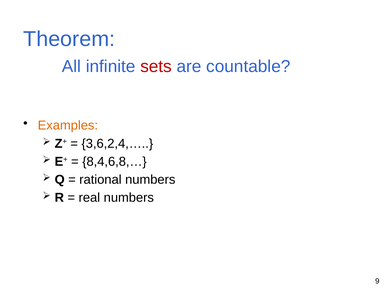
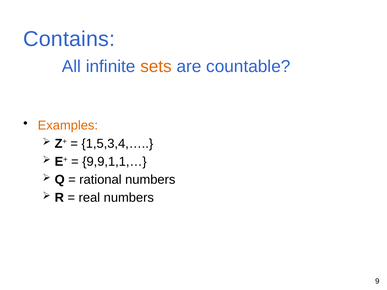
Theorem: Theorem -> Contains (69, 39)
sets colour: red -> orange (156, 66)
3,6,2,4,…: 3,6,2,4,… -> 1,5,3,4,… (117, 144)
8,4,6,8,…: 8,4,6,8,… -> 9,9,1,1,… (114, 162)
